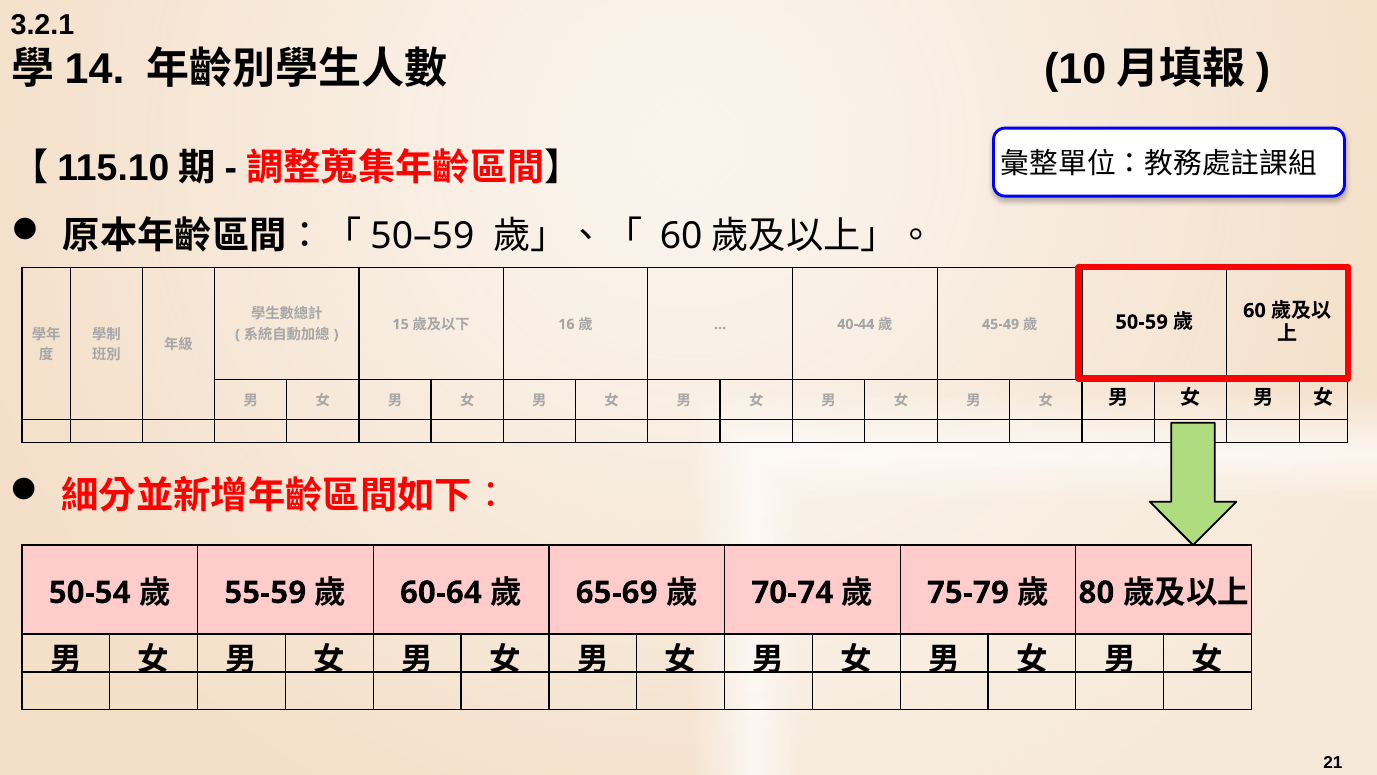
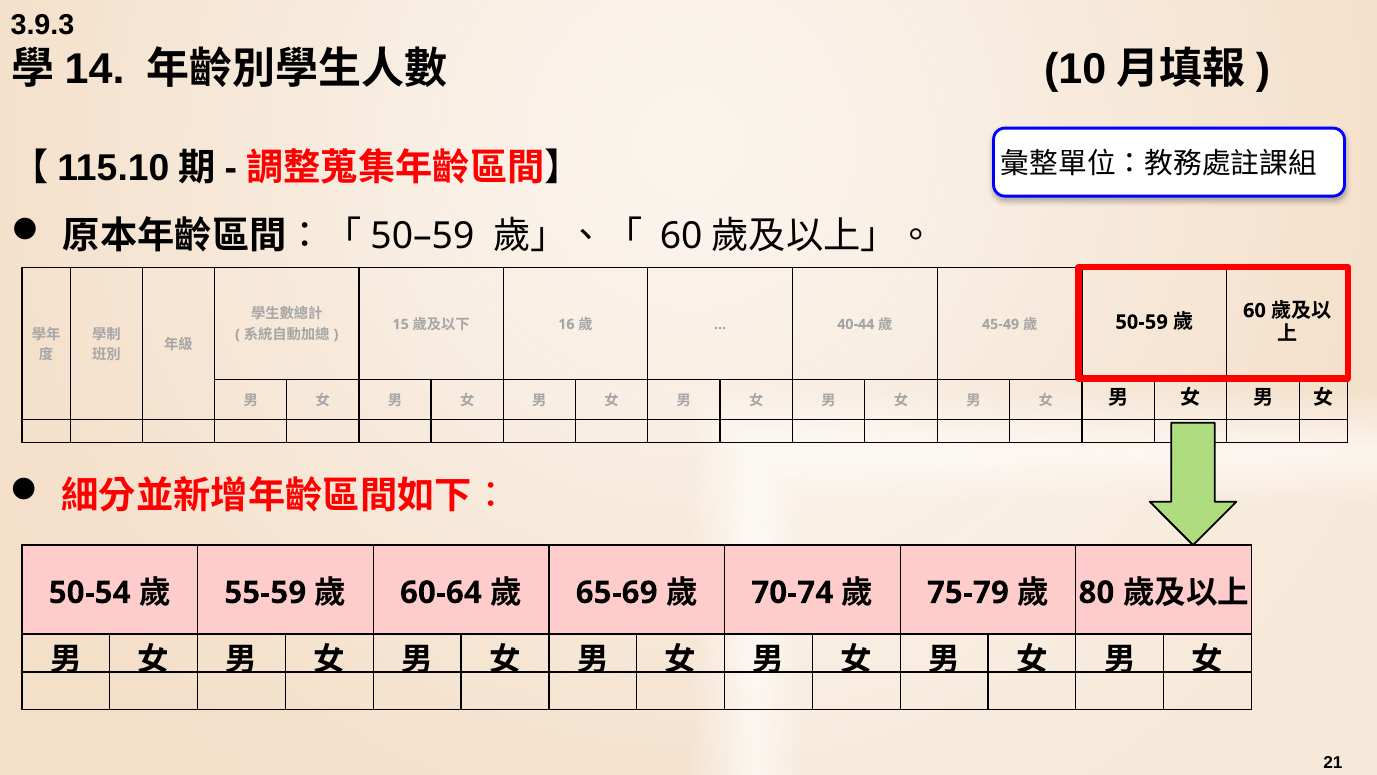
3.2.1: 3.2.1 -> 3.9.3 (42, 25)
